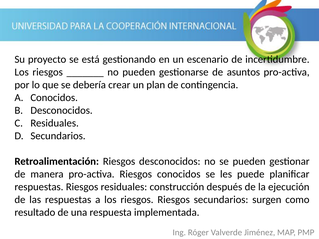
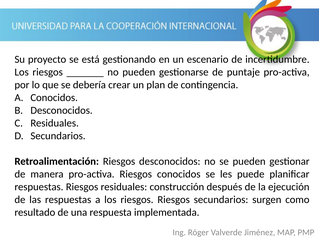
asuntos: asuntos -> puntaje (243, 72)
